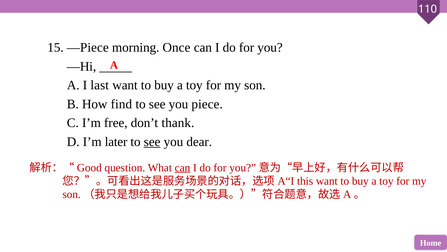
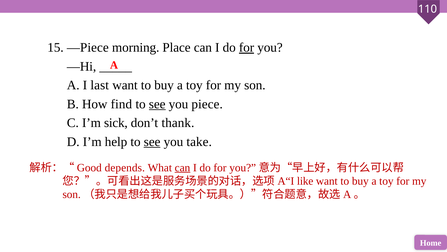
Once: Once -> Place (177, 47)
for underline: none -> present (247, 47)
see underline: none -> present (157, 104)
free: free -> sick (116, 123)
later: later -> help (116, 141)
dear: dear -> take (199, 141)
question: question -> depends (125, 167)
this: this -> like (305, 181)
